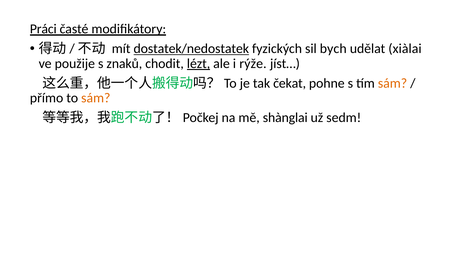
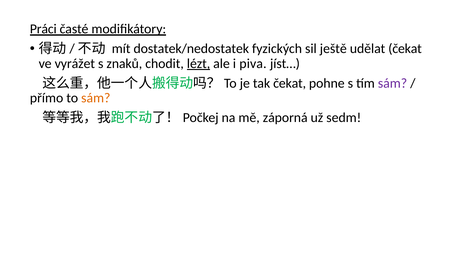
dostatek/nedostatek underline: present -> none (191, 49)
bych: bych -> ještě (333, 49)
udělat xiàlai: xiàlai -> čekat (405, 49)
použije: použije -> vyrážet (75, 64)
rýže: rýže -> piva (253, 64)
sám colour: orange -> purple (392, 83)
shànglai: shànglai -> záporná (285, 118)
